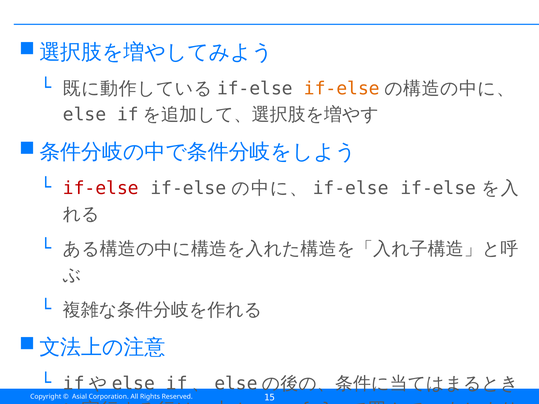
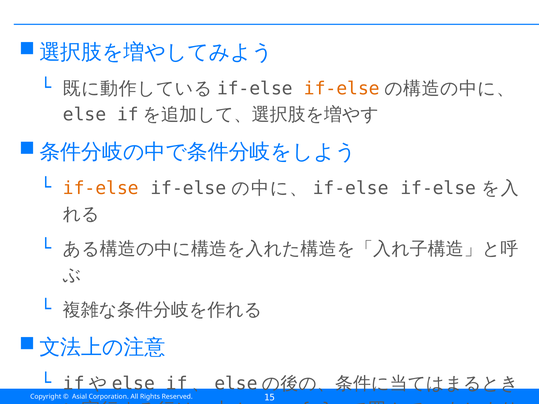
if-else colour: red -> orange (101, 189)
